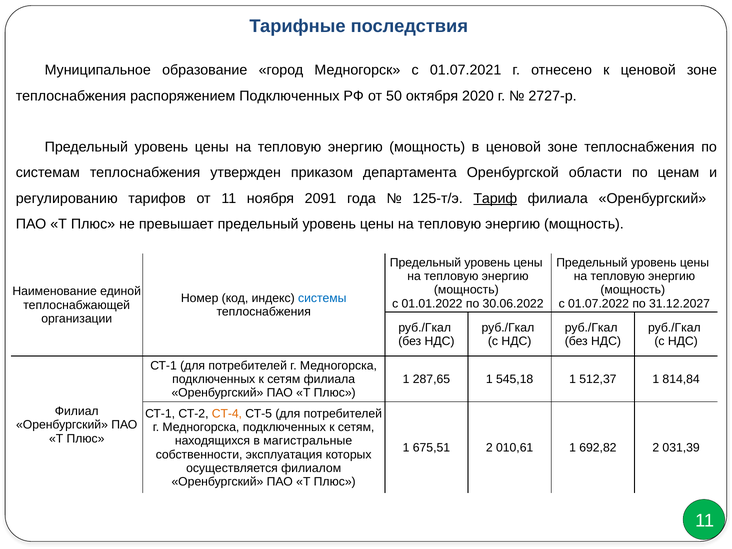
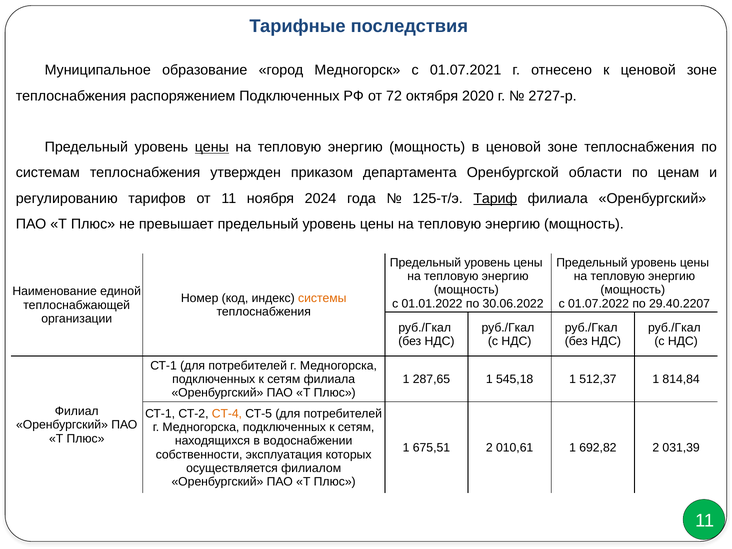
50: 50 -> 72 (394, 96)
цены underline: none -> present (212, 147)
2091: 2091 -> 2024 (321, 198)
системы colour: blue -> orange (322, 298)
31.12.2027: 31.12.2027 -> 29.40.2207 (680, 304)
магистральные: магистральные -> водоснабжении (308, 441)
